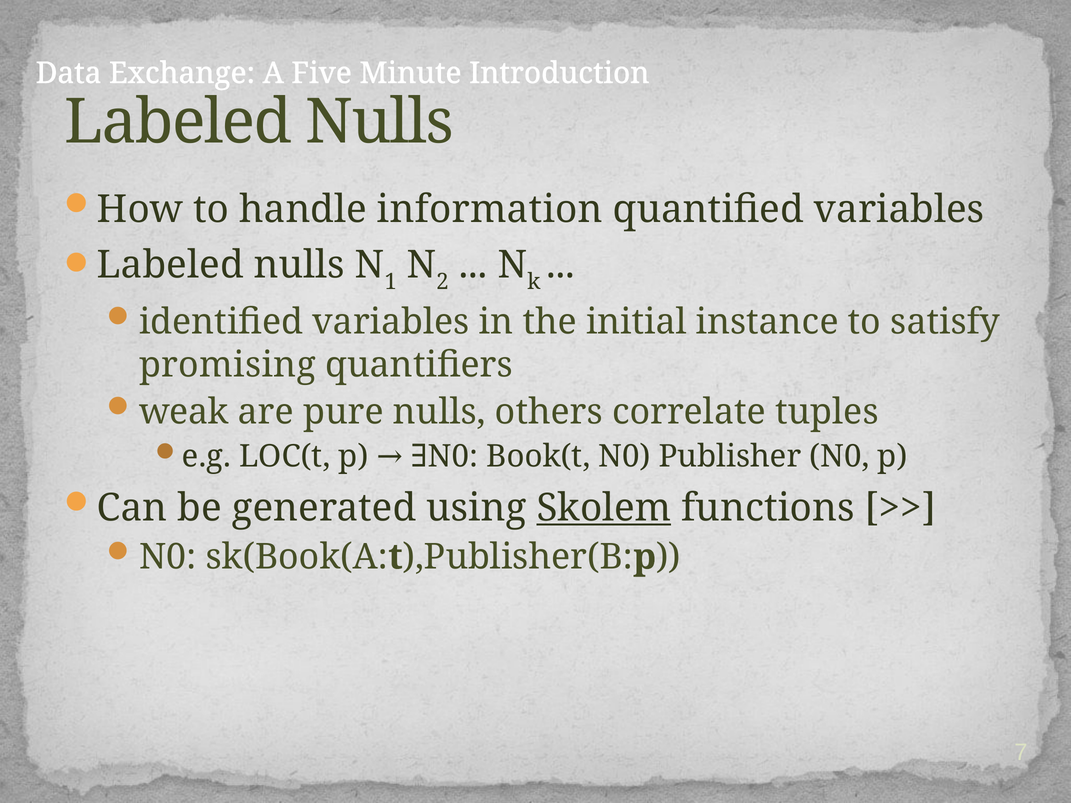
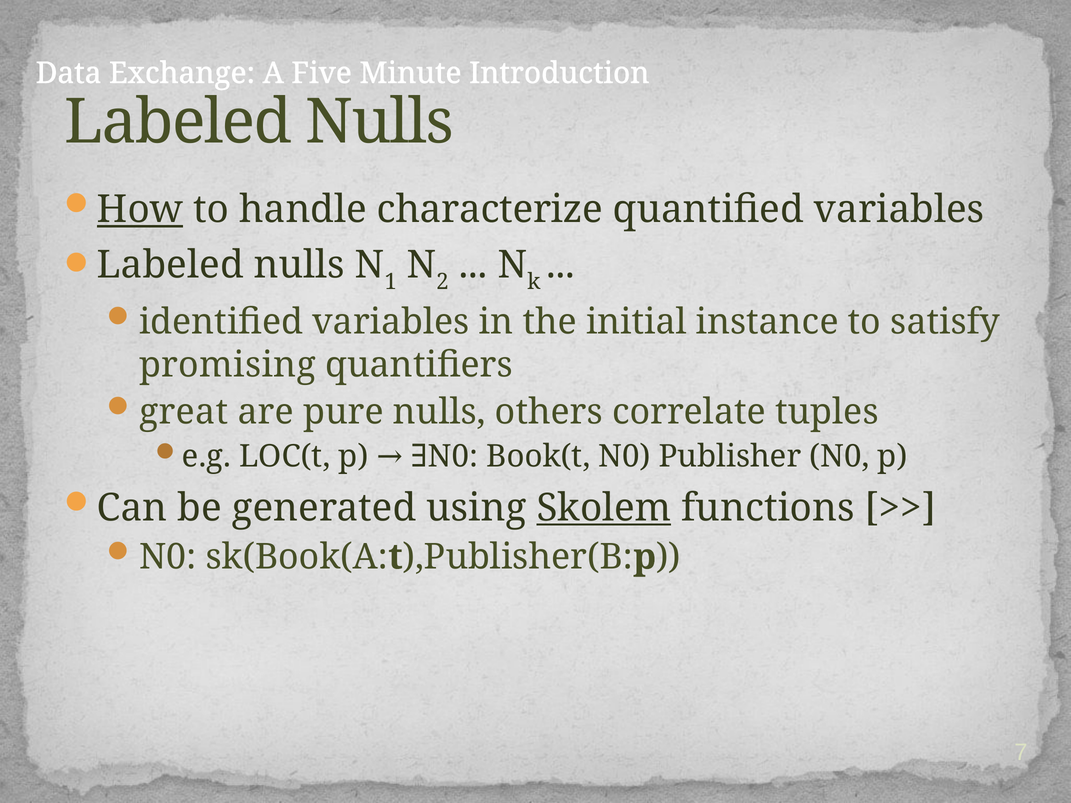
How underline: none -> present (140, 210)
information: information -> characterize (490, 210)
weak: weak -> great (184, 412)
